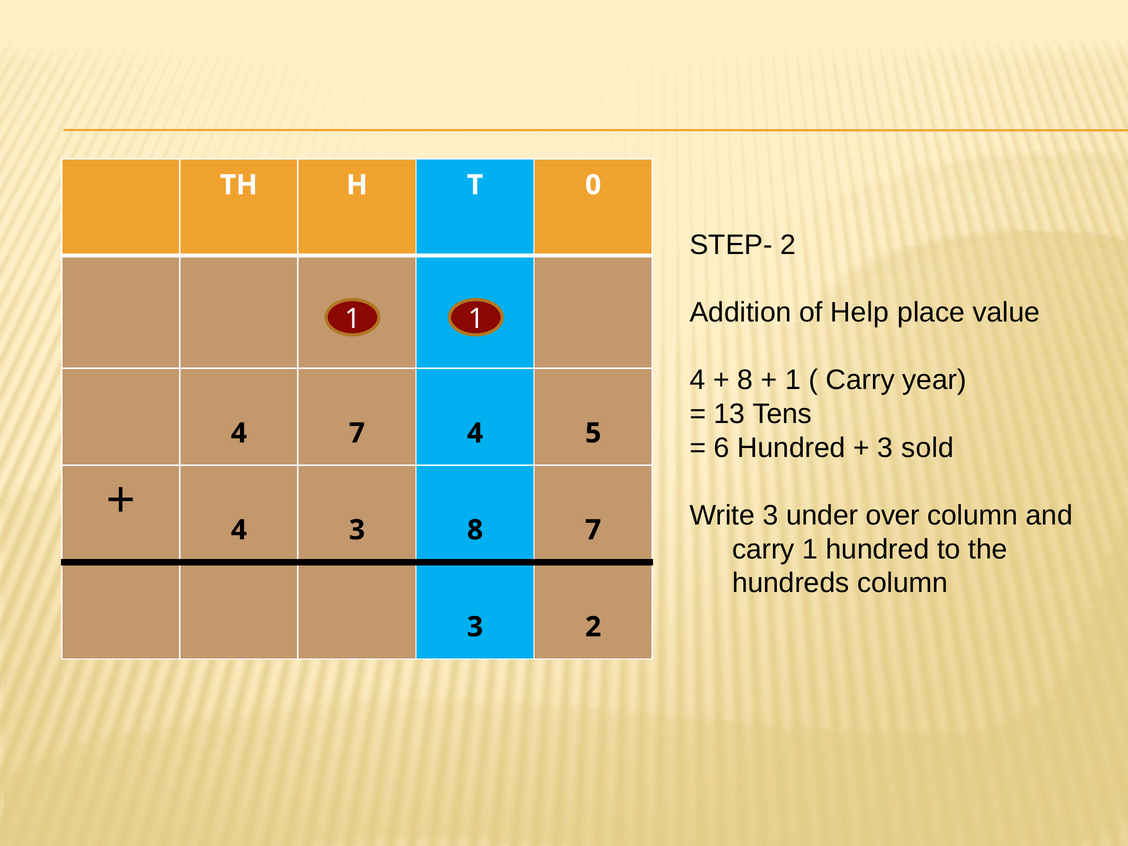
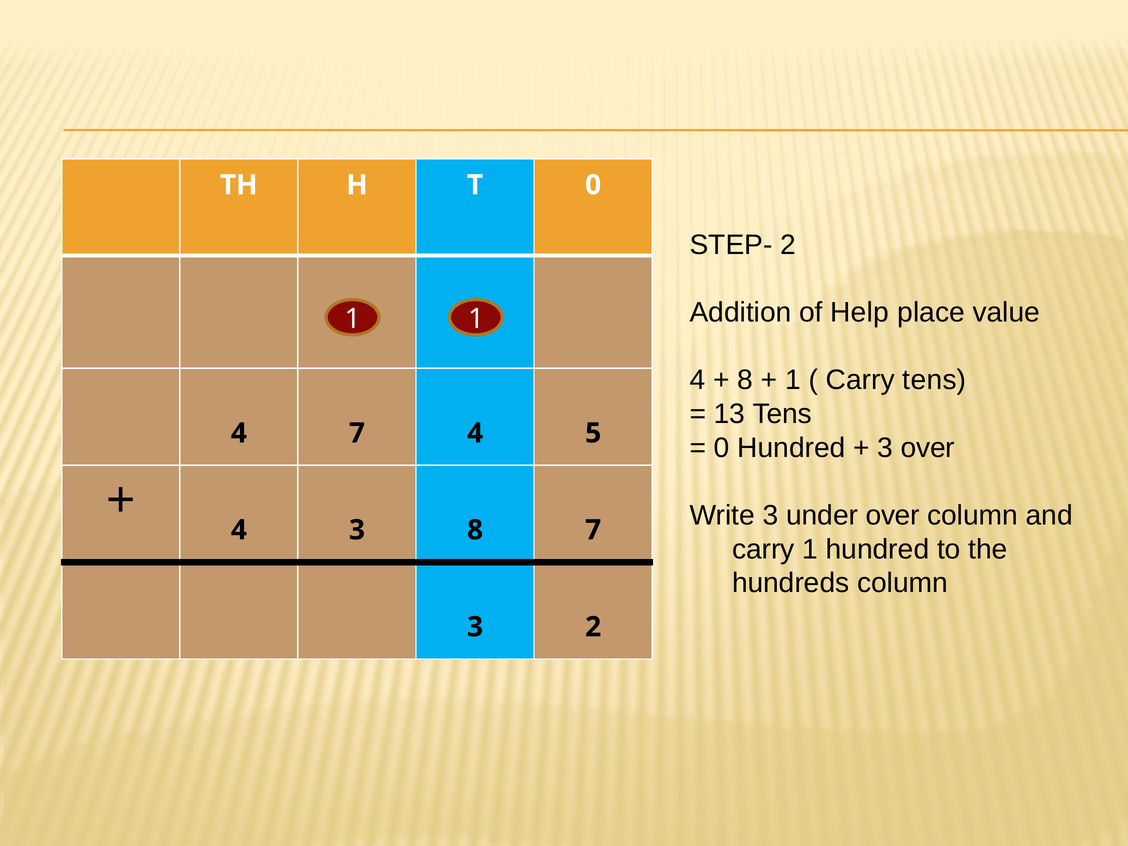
Carry year: year -> tens (934, 380)
6: 6 -> 0 (722, 448)
3 sold: sold -> over (928, 448)
